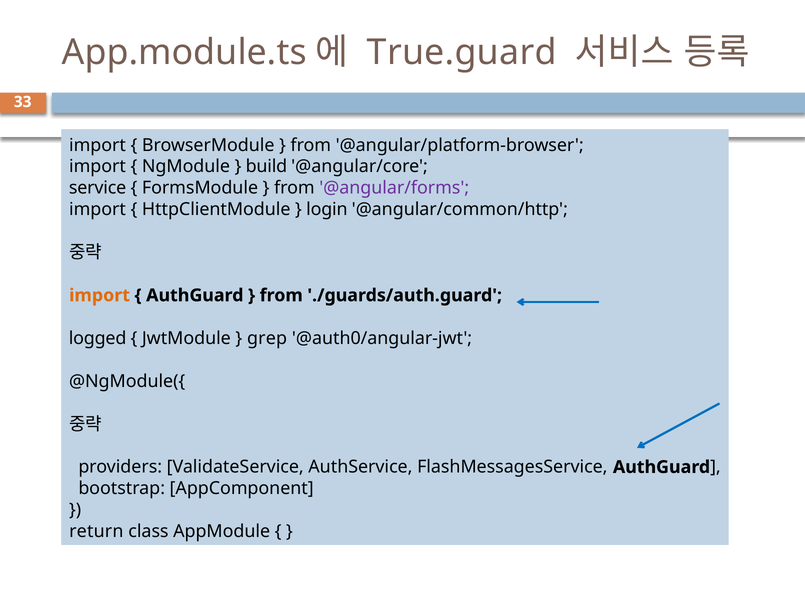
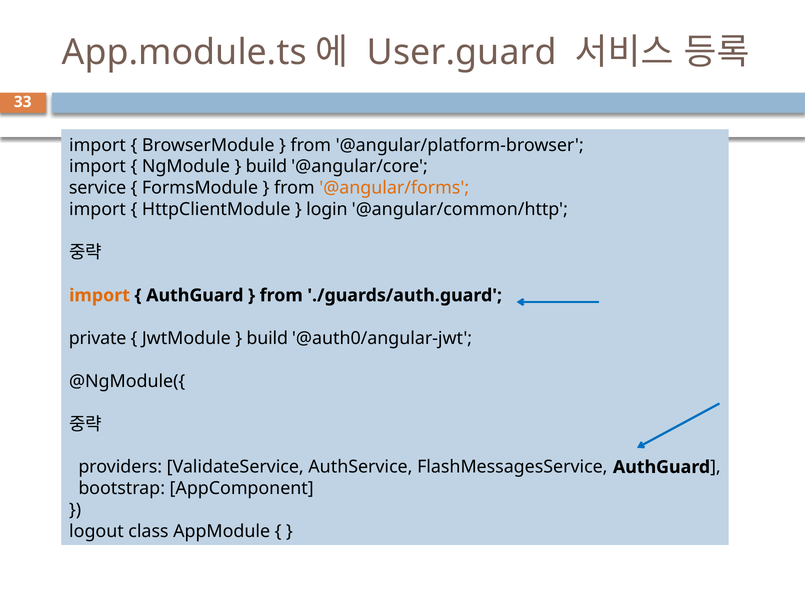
True.guard: True.guard -> User.guard (462, 53)
@angular/forms colour: purple -> orange (394, 188)
logged: logged -> private (98, 338)
grep: grep -> build (267, 338)
return: return -> logout (96, 531)
